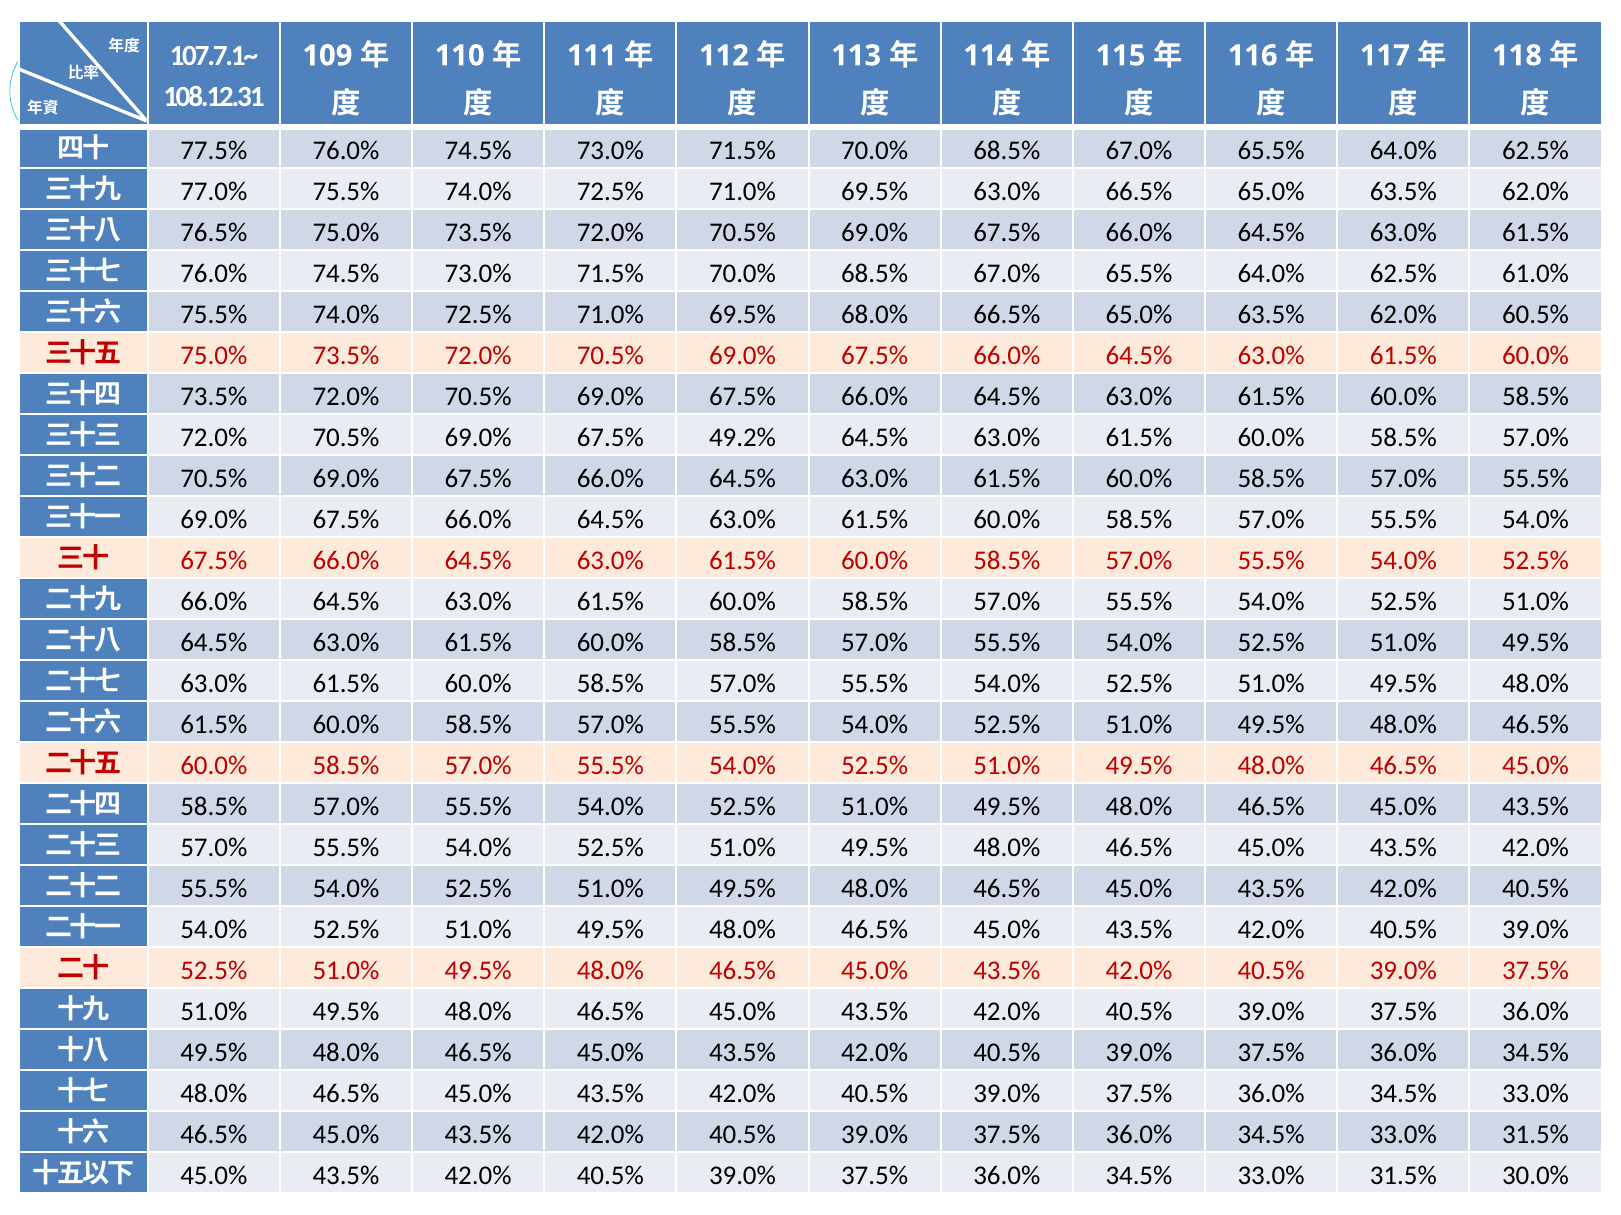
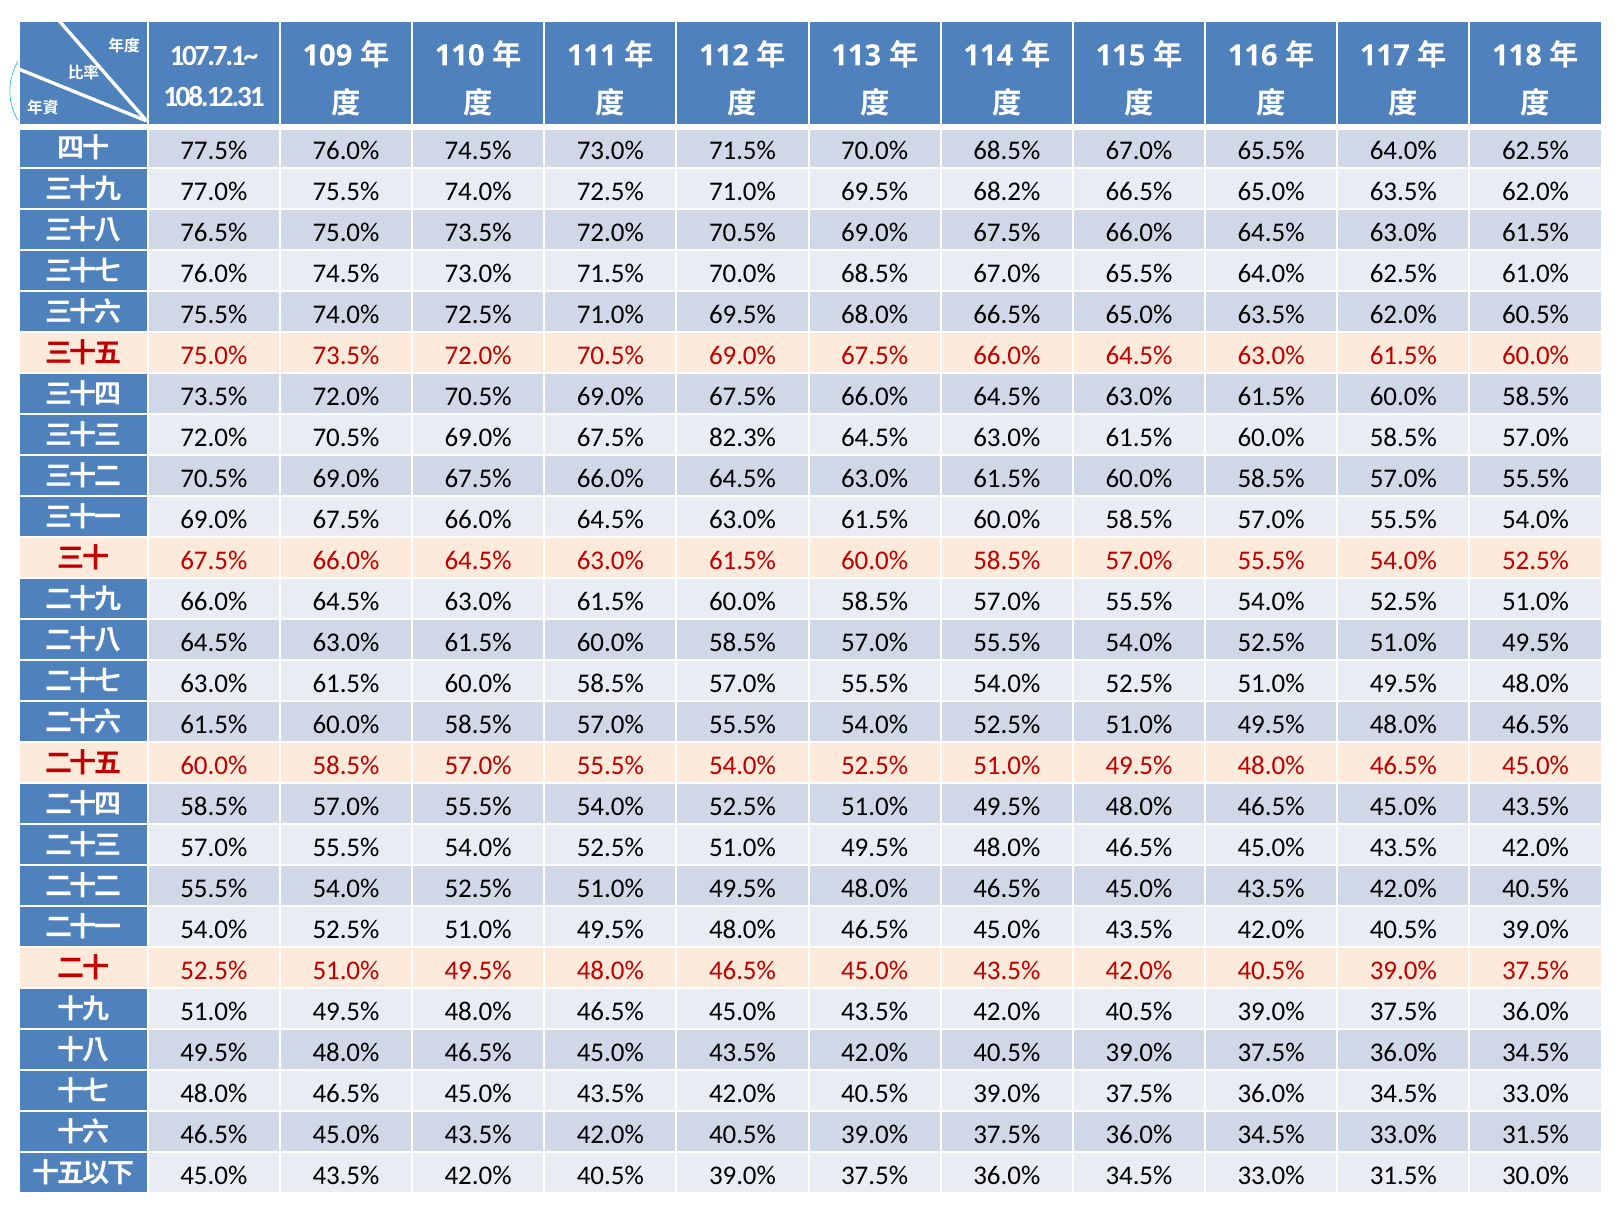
69.5% 63.0%: 63.0% -> 68.2% (1007, 191)
49.2%: 49.2% -> 82.3% (743, 437)
